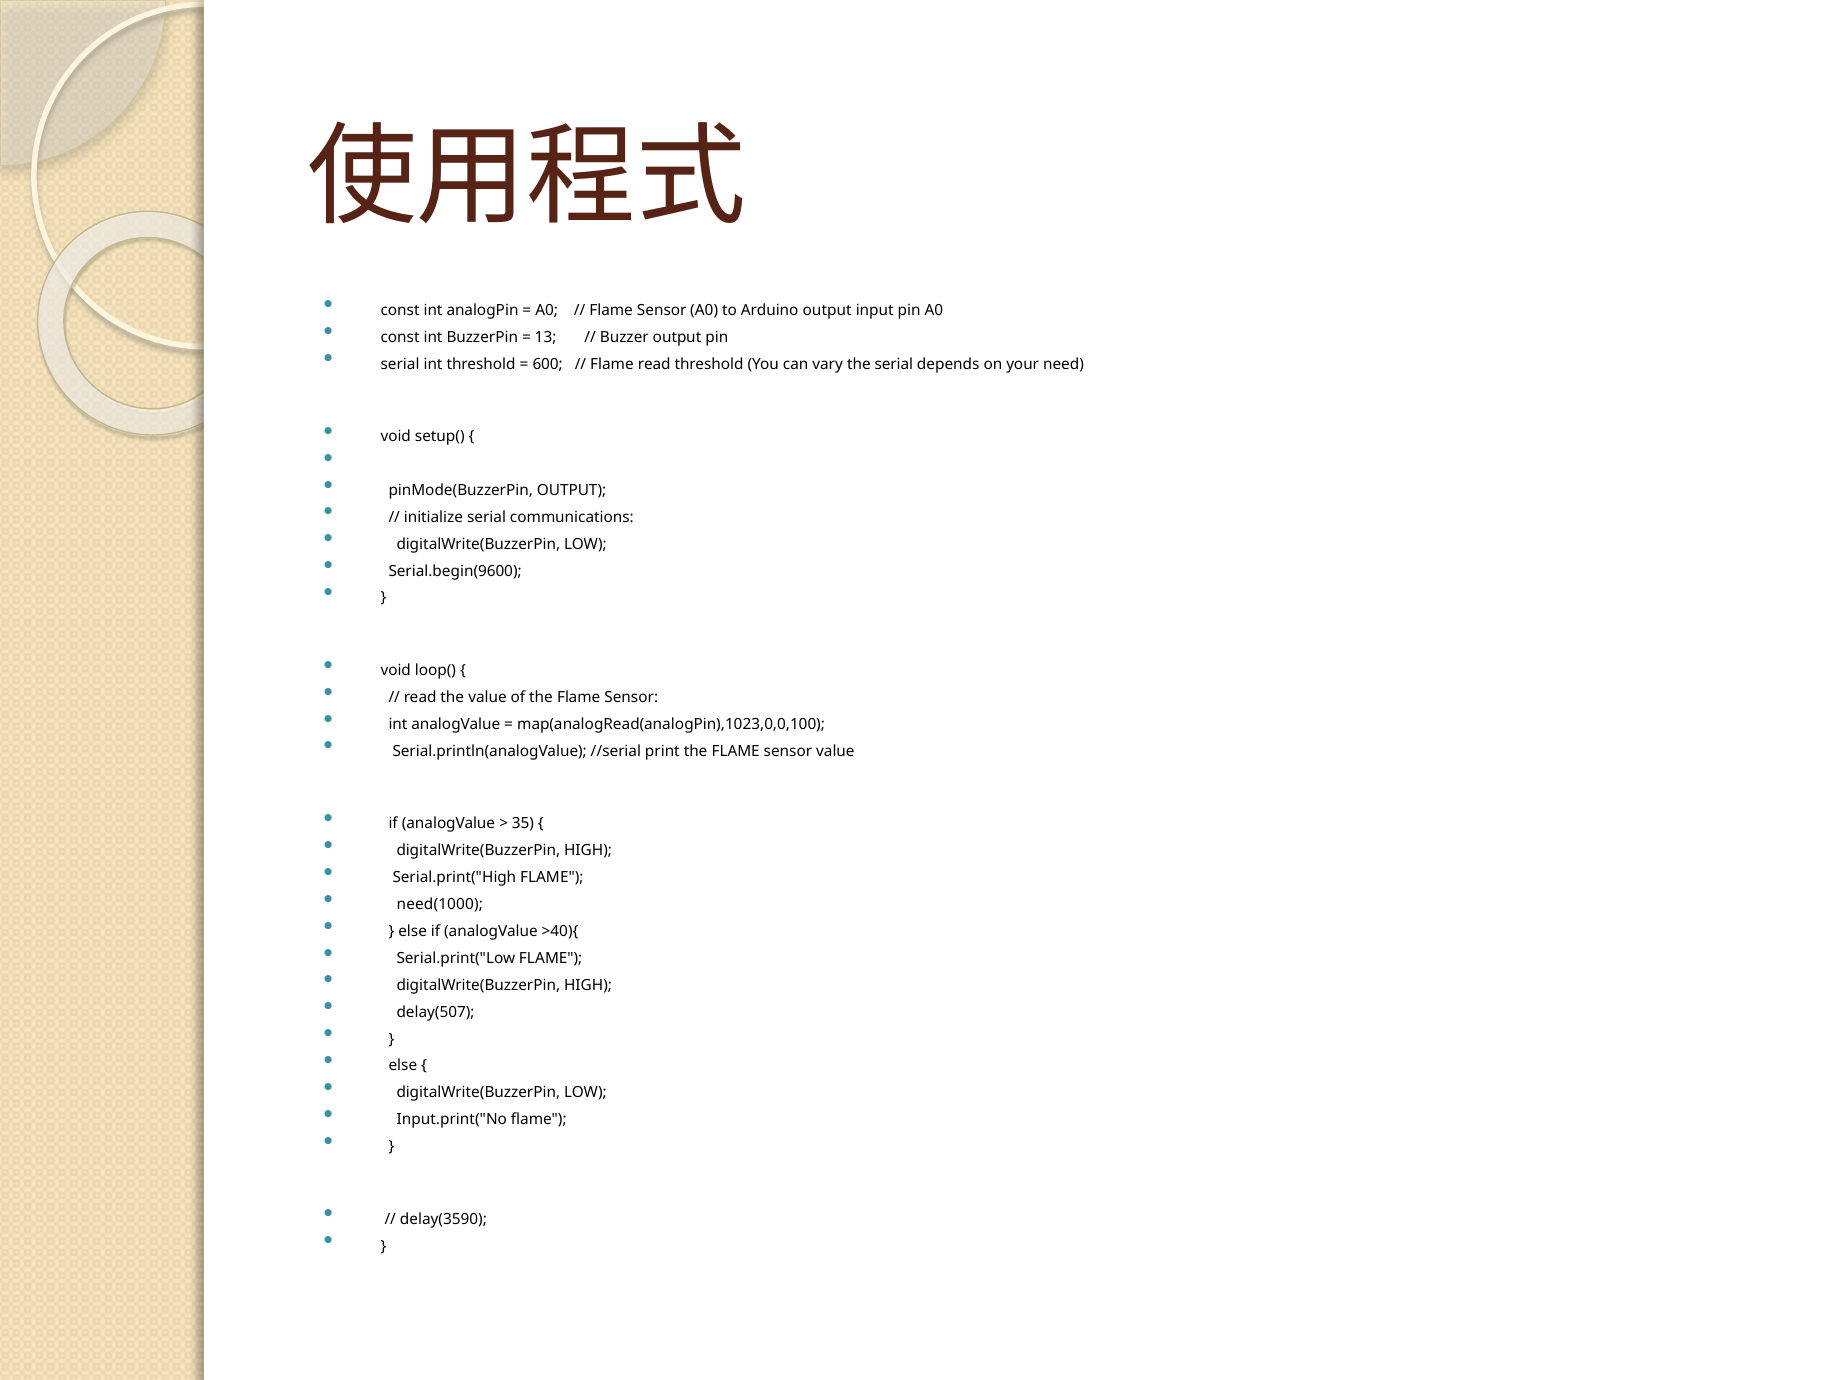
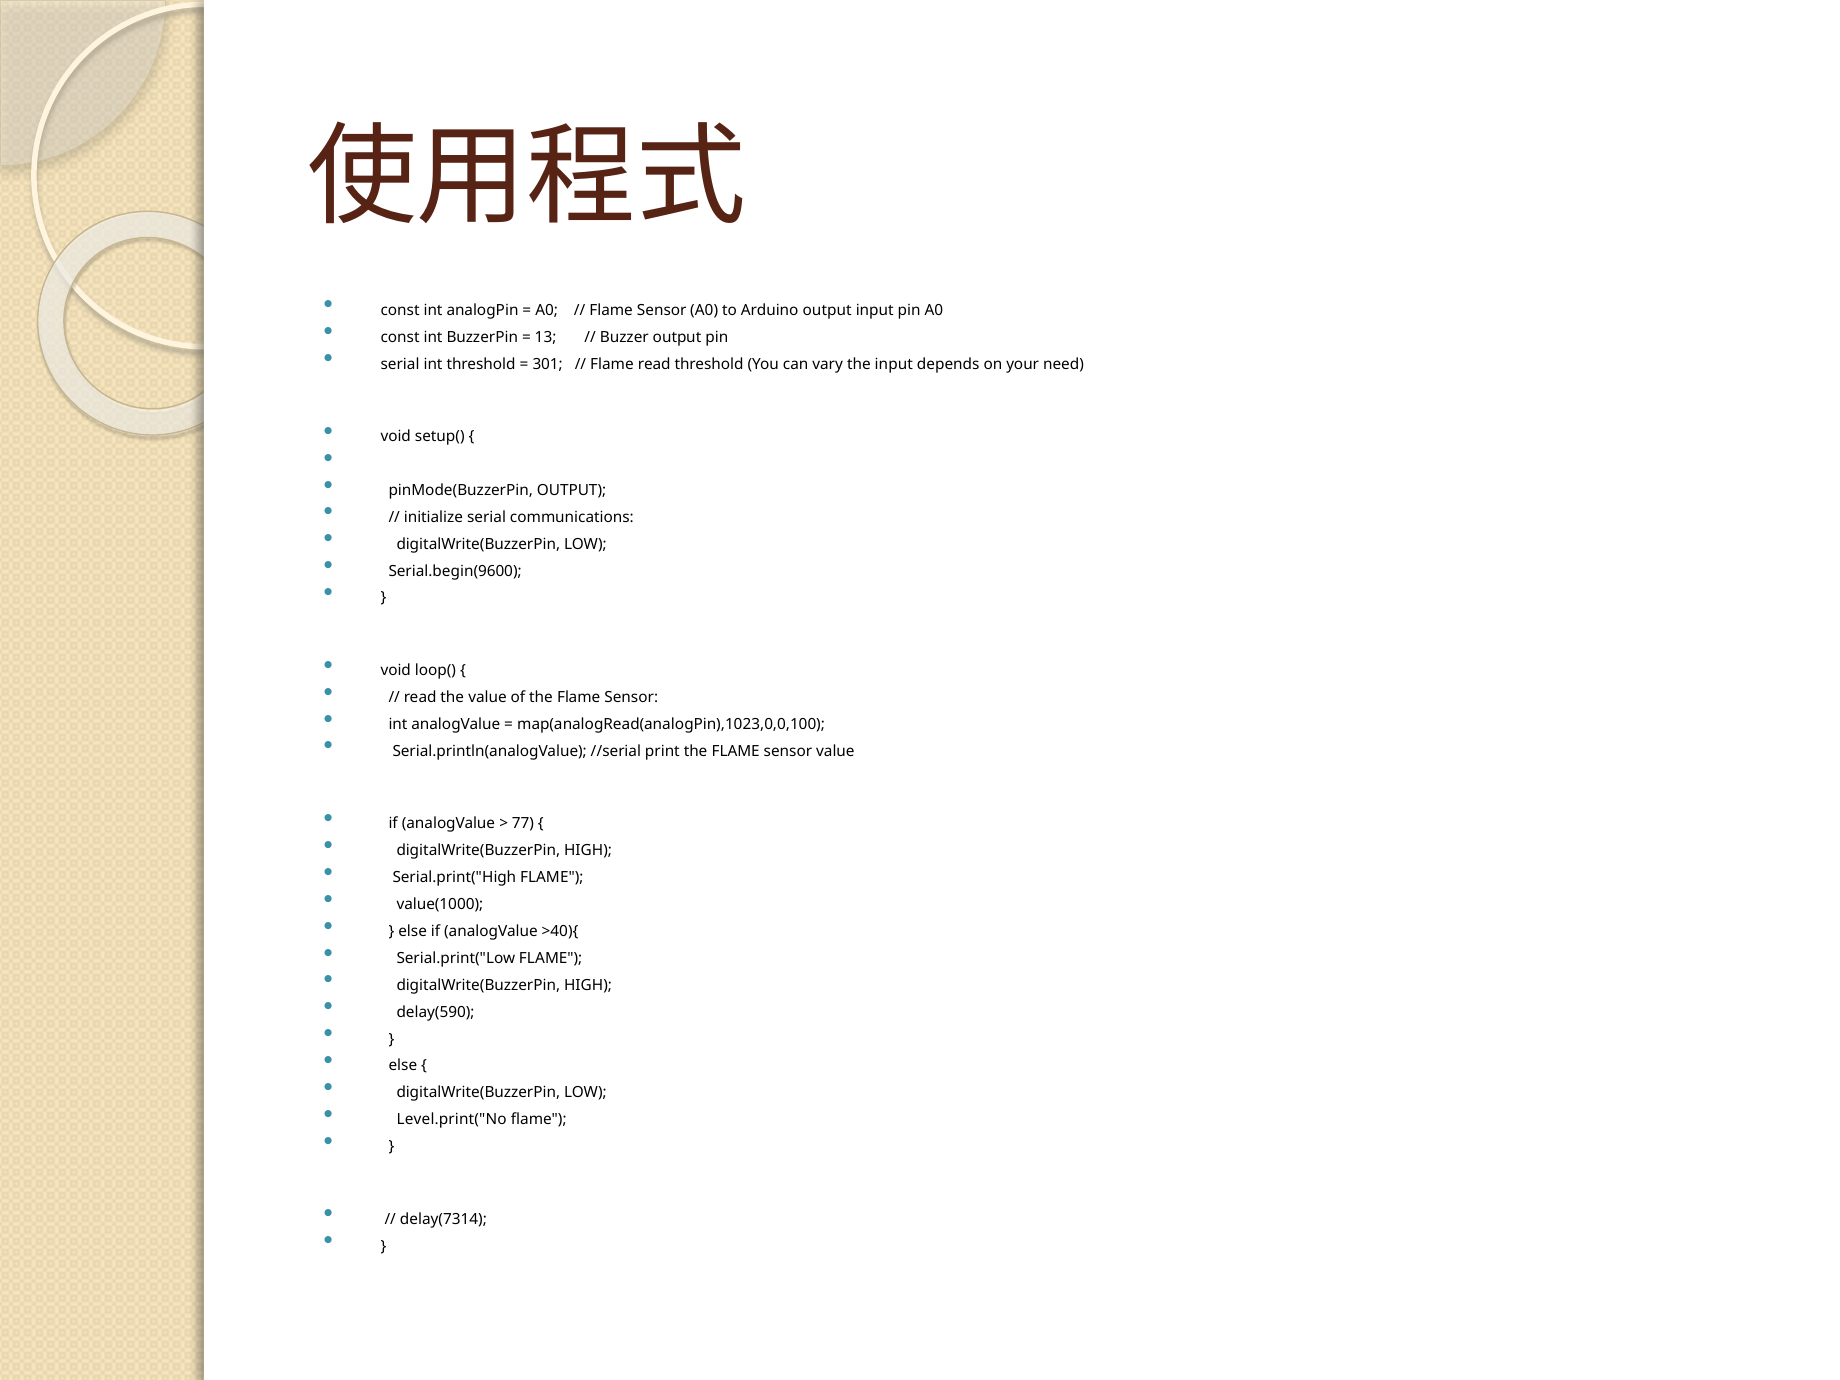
600: 600 -> 301 (548, 364)
the serial: serial -> input (894, 364)
35: 35 -> 77 (523, 823)
need(1000: need(1000 -> value(1000 (440, 904)
delay(507: delay(507 -> delay(590 (436, 1012)
Input.print("No: Input.print("No -> Level.print("No (452, 1120)
delay(3590: delay(3590 -> delay(7314 (443, 1219)
